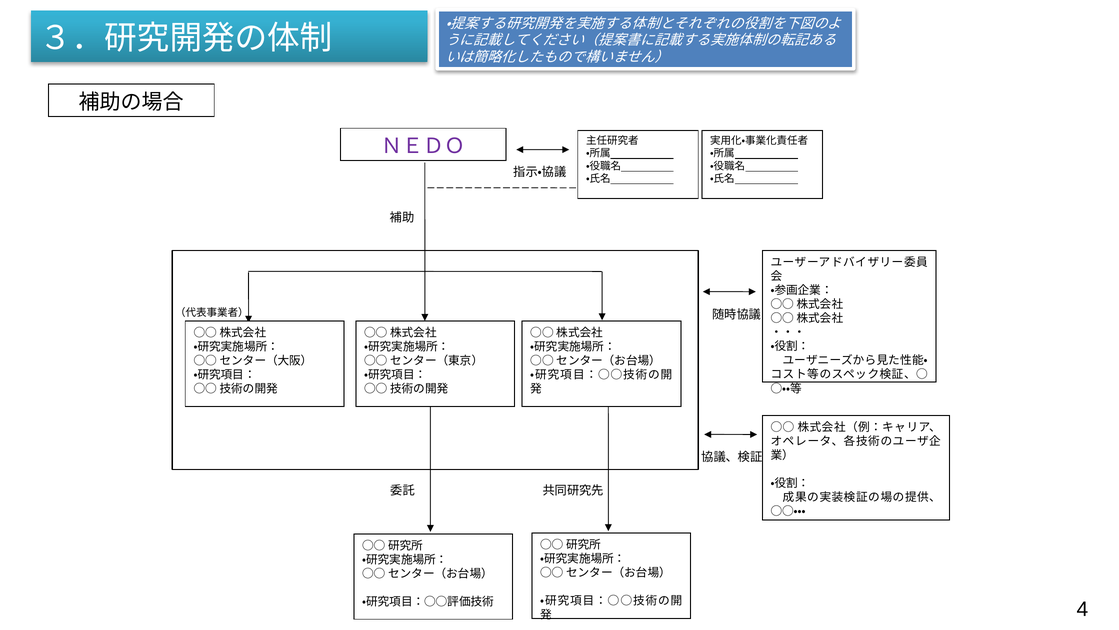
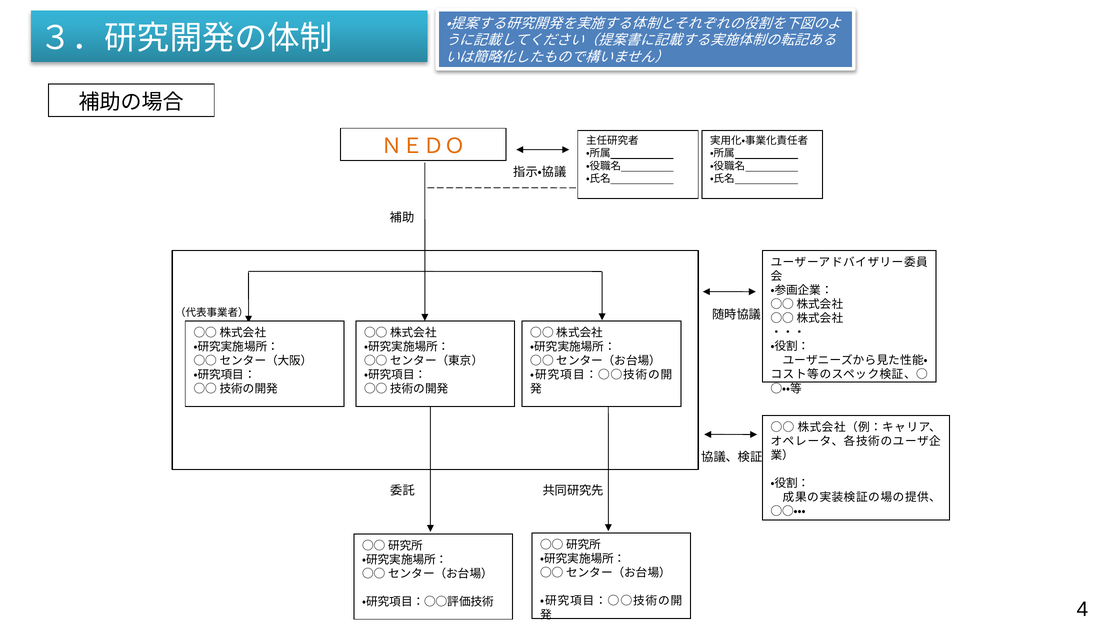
ＮＥＤＯ colour: purple -> orange (423, 146)
